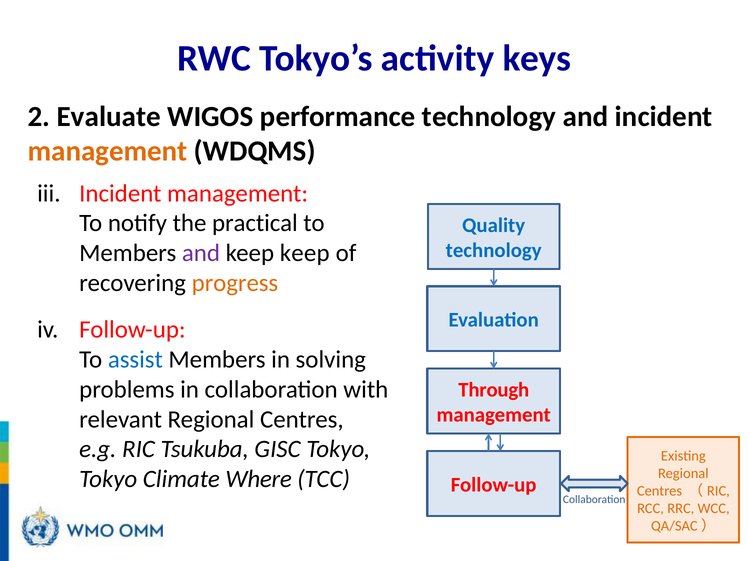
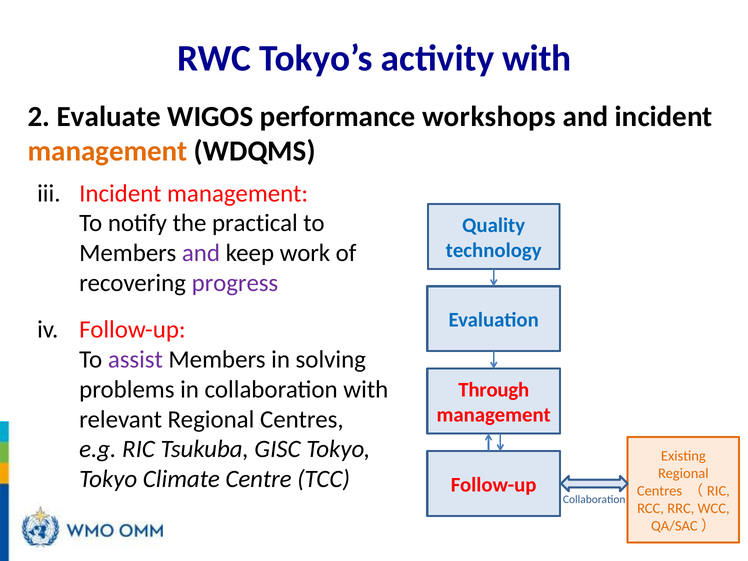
activity keys: keys -> with (537, 58)
performance technology: technology -> workshops (489, 116)
keep keep: keep -> work (305, 253)
progress colour: orange -> purple (235, 283)
assist colour: blue -> purple (135, 359)
Where: Where -> Centre (259, 479)
